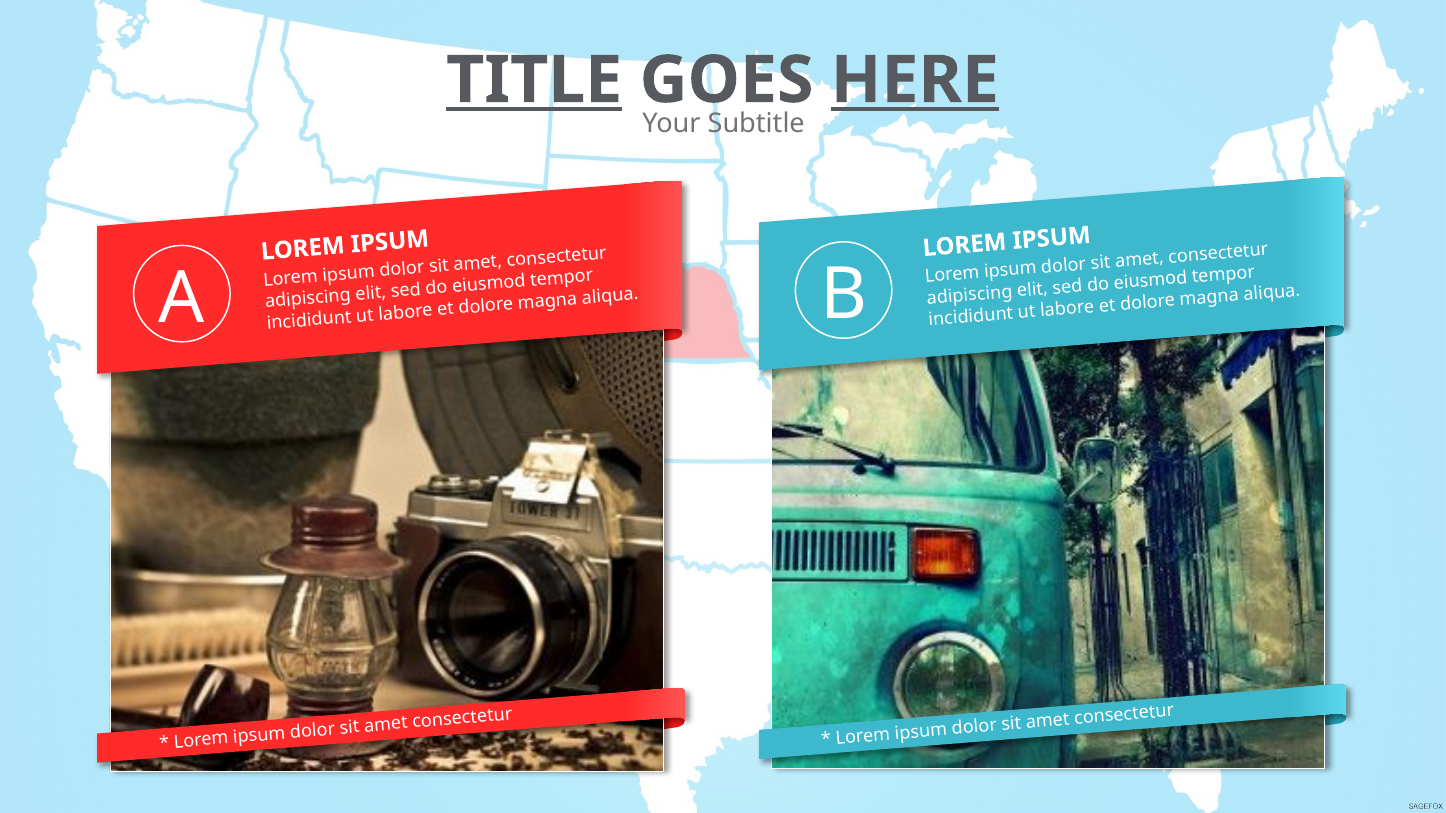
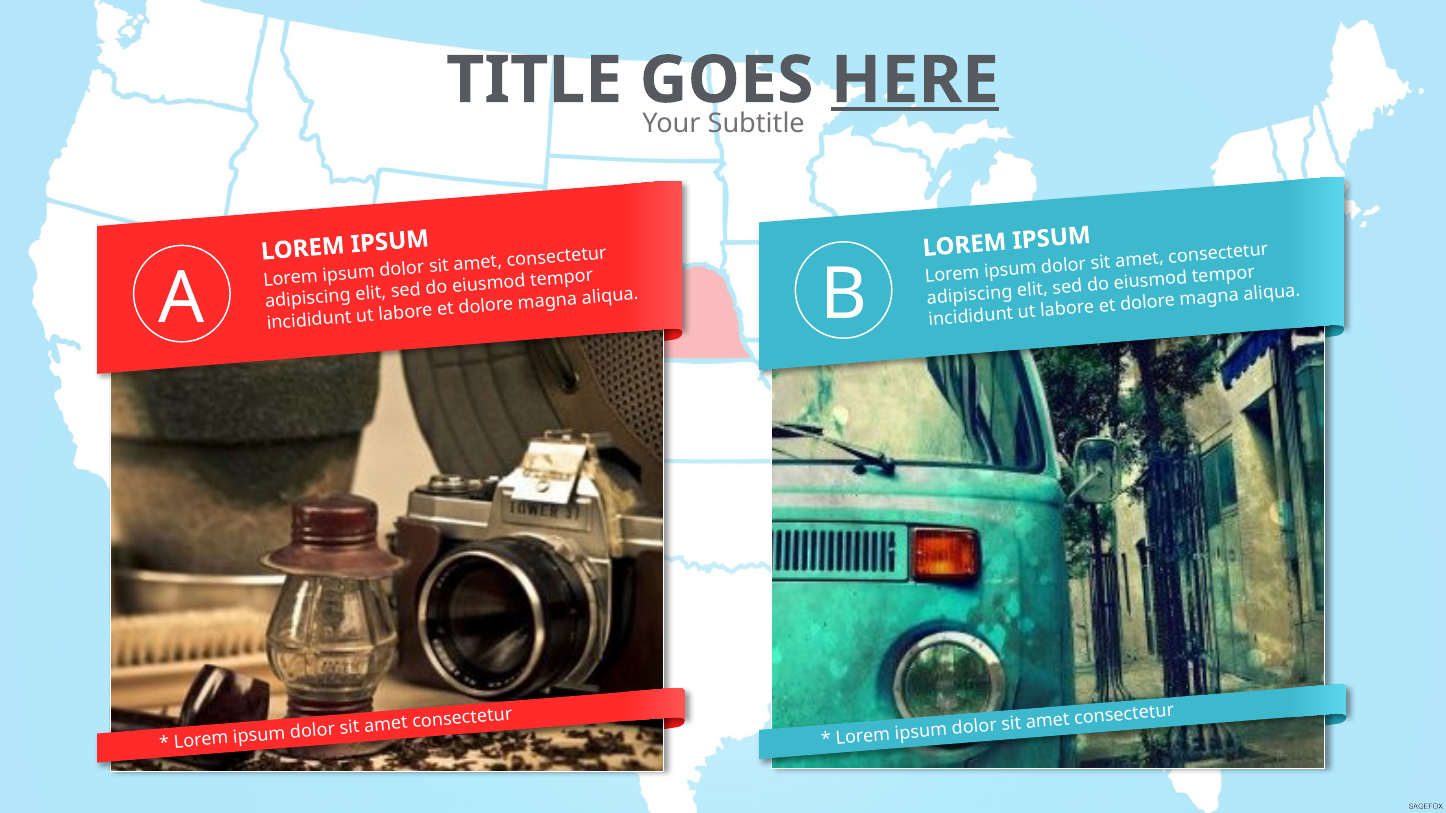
TITLE underline: present -> none (534, 80)
